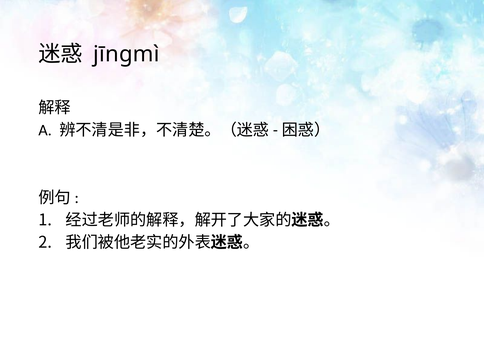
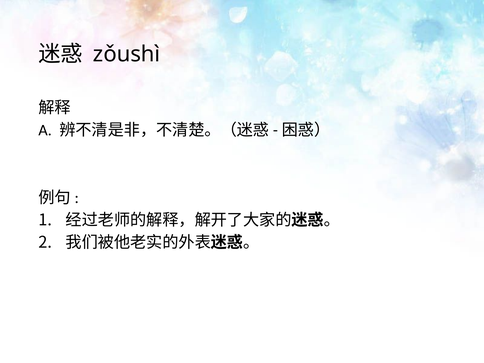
jīngmì: jīngmì -> zǒushì (127, 54)
